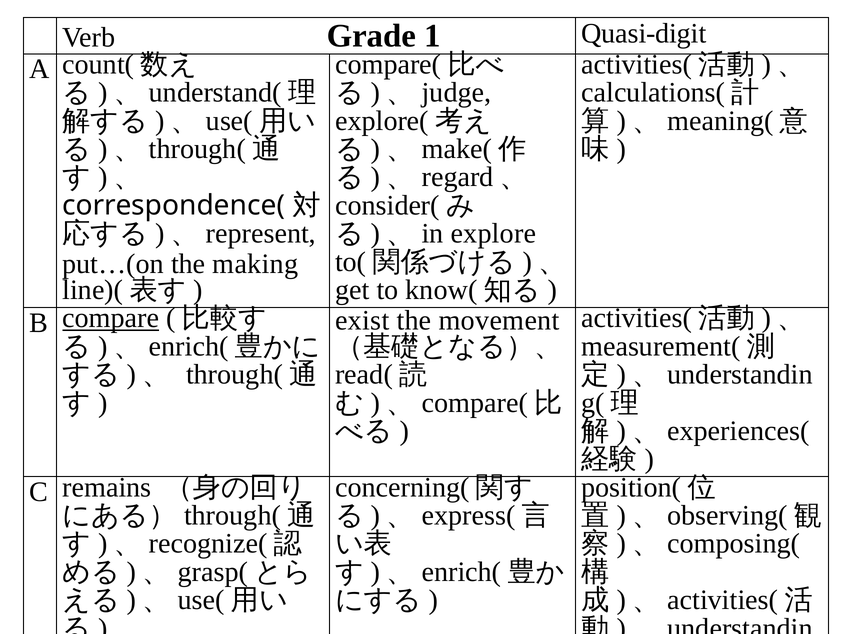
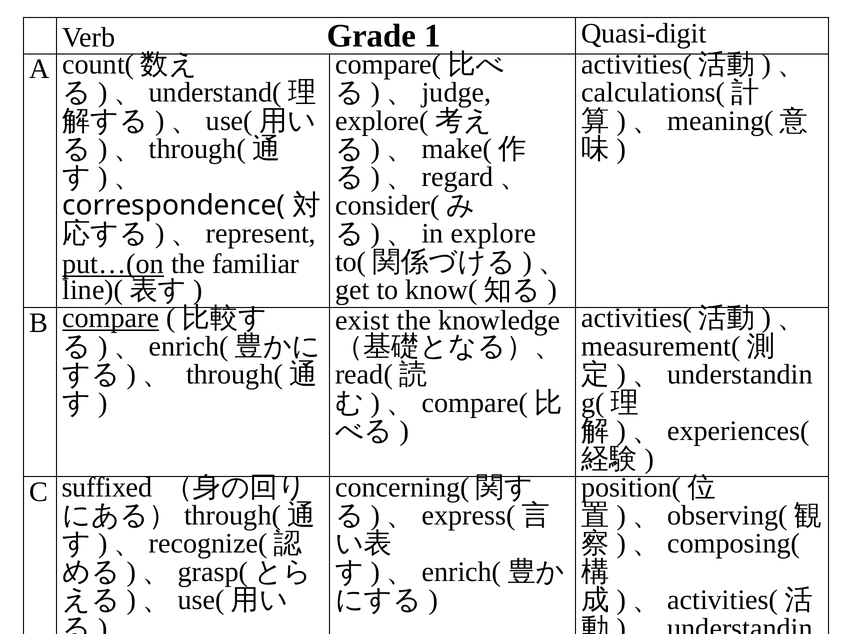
put…(on underline: none -> present (113, 264)
making: making -> familiar (256, 264)
movement: movement -> knowledge (499, 320)
remains: remains -> suffixed (107, 487)
